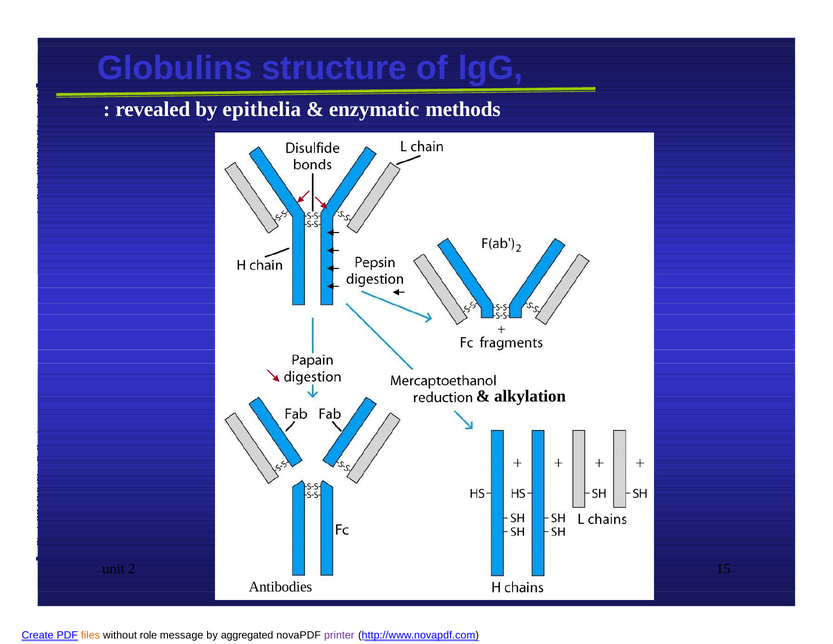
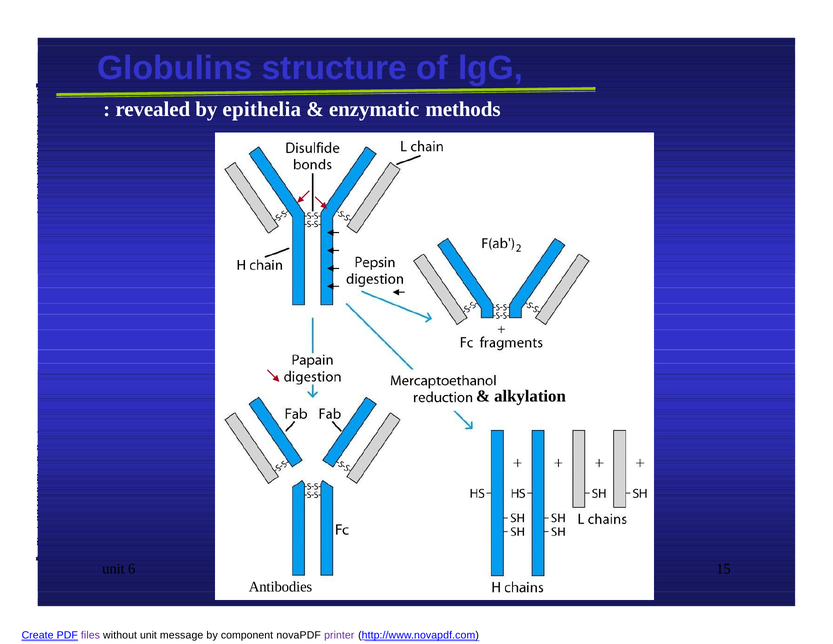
2: 2 -> 6 (132, 568)
files colour: orange -> purple (90, 635)
without role: role -> unit (148, 635)
aggregated: aggregated -> component (247, 635)
